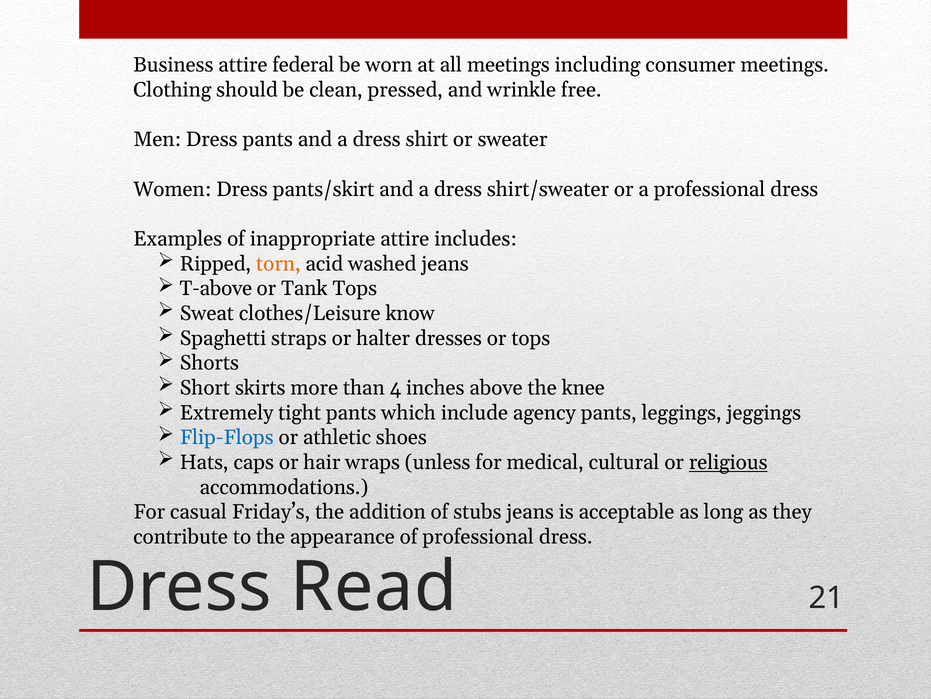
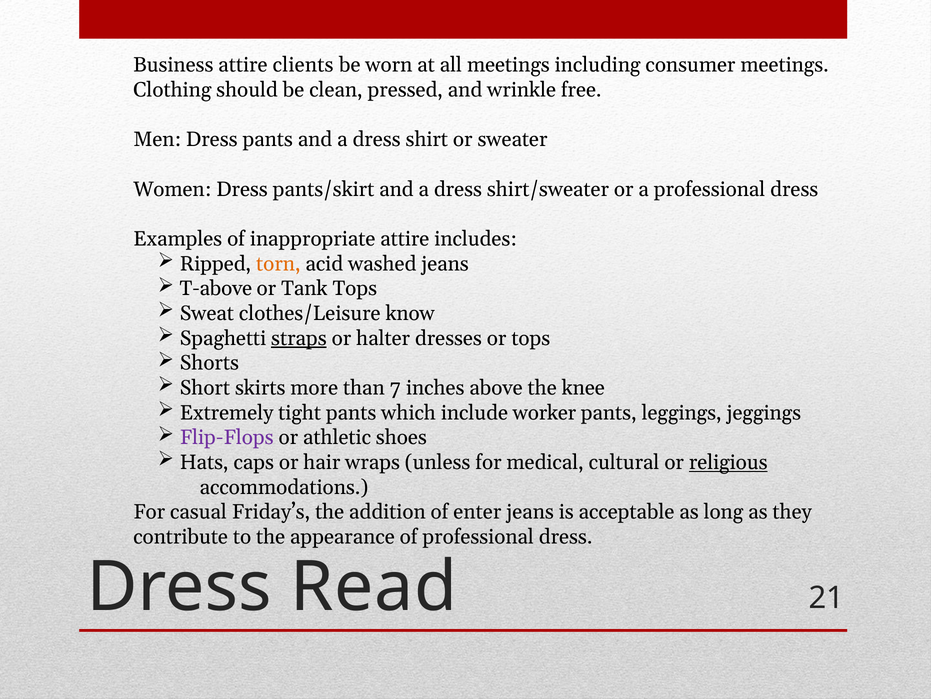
federal: federal -> clients (303, 65)
straps underline: none -> present (299, 338)
4: 4 -> 7 (395, 388)
agency: agency -> worker (544, 412)
Flip-Flops colour: blue -> purple (227, 437)
stubs: stubs -> enter (477, 512)
